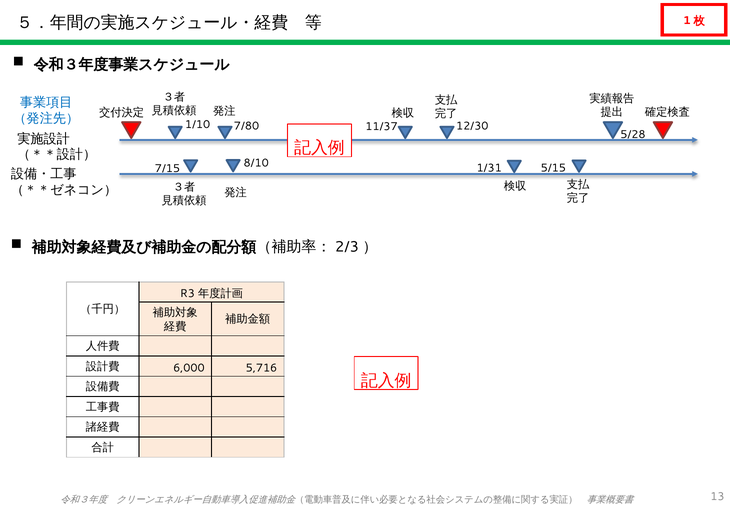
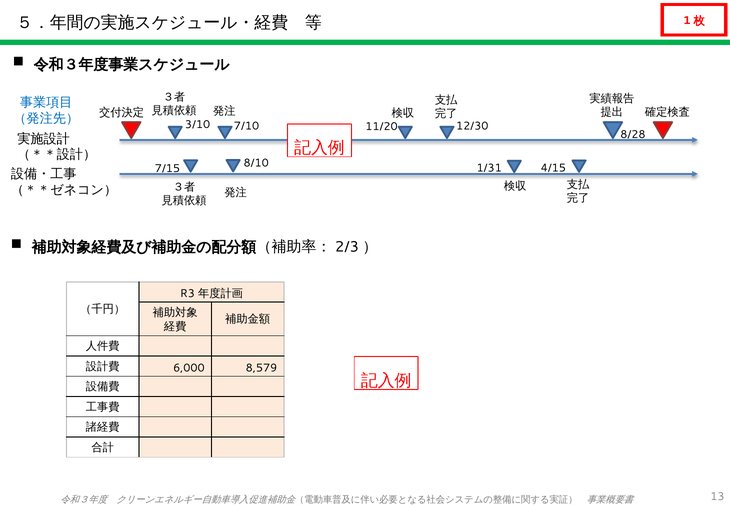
1/10: 1/10 -> 3/10 (198, 125)
7/80: 7/80 -> 7/10 (246, 126)
11/37: 11/37 -> 11/20 (382, 127)
5/28: 5/28 -> 8/28 (633, 135)
5/15: 5/15 -> 4/15 (553, 168)
5,716: 5,716 -> 8,579 (261, 368)
